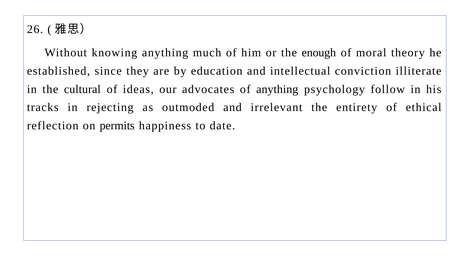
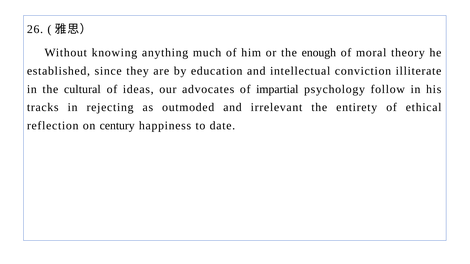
of anything: anything -> impartial (277, 89)
permits: permits -> century (117, 126)
